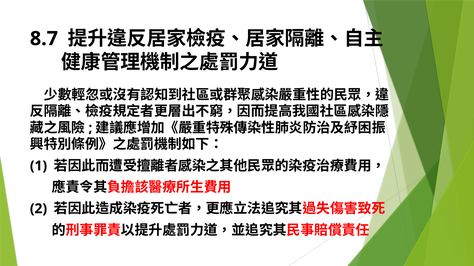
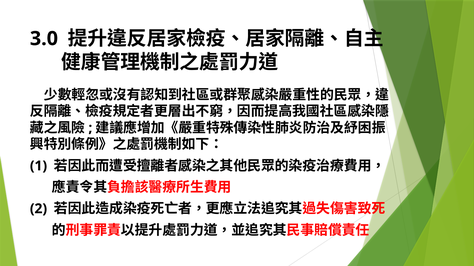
8.7: 8.7 -> 3.0 (44, 39)
